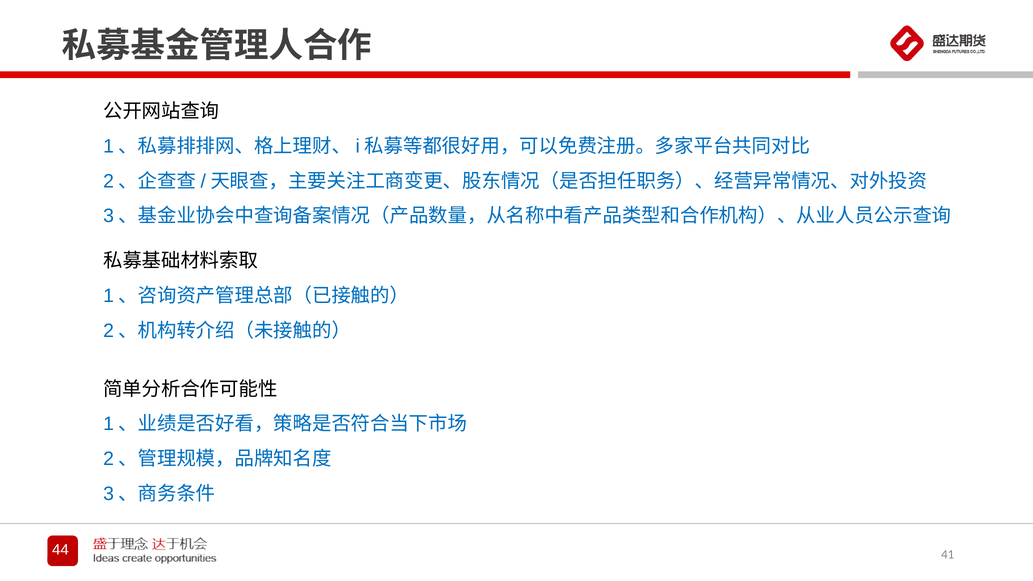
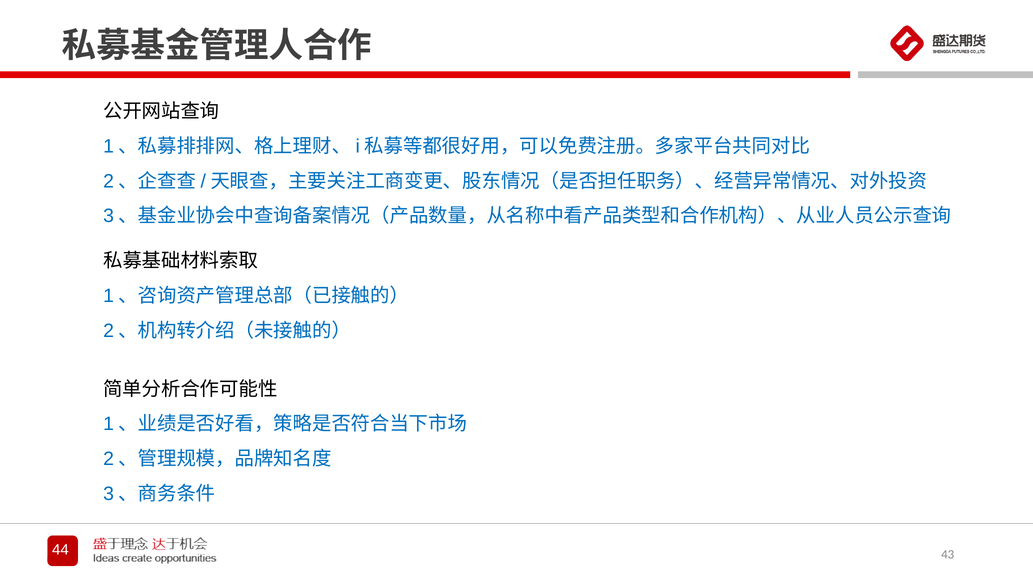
41: 41 -> 43 (948, 555)
